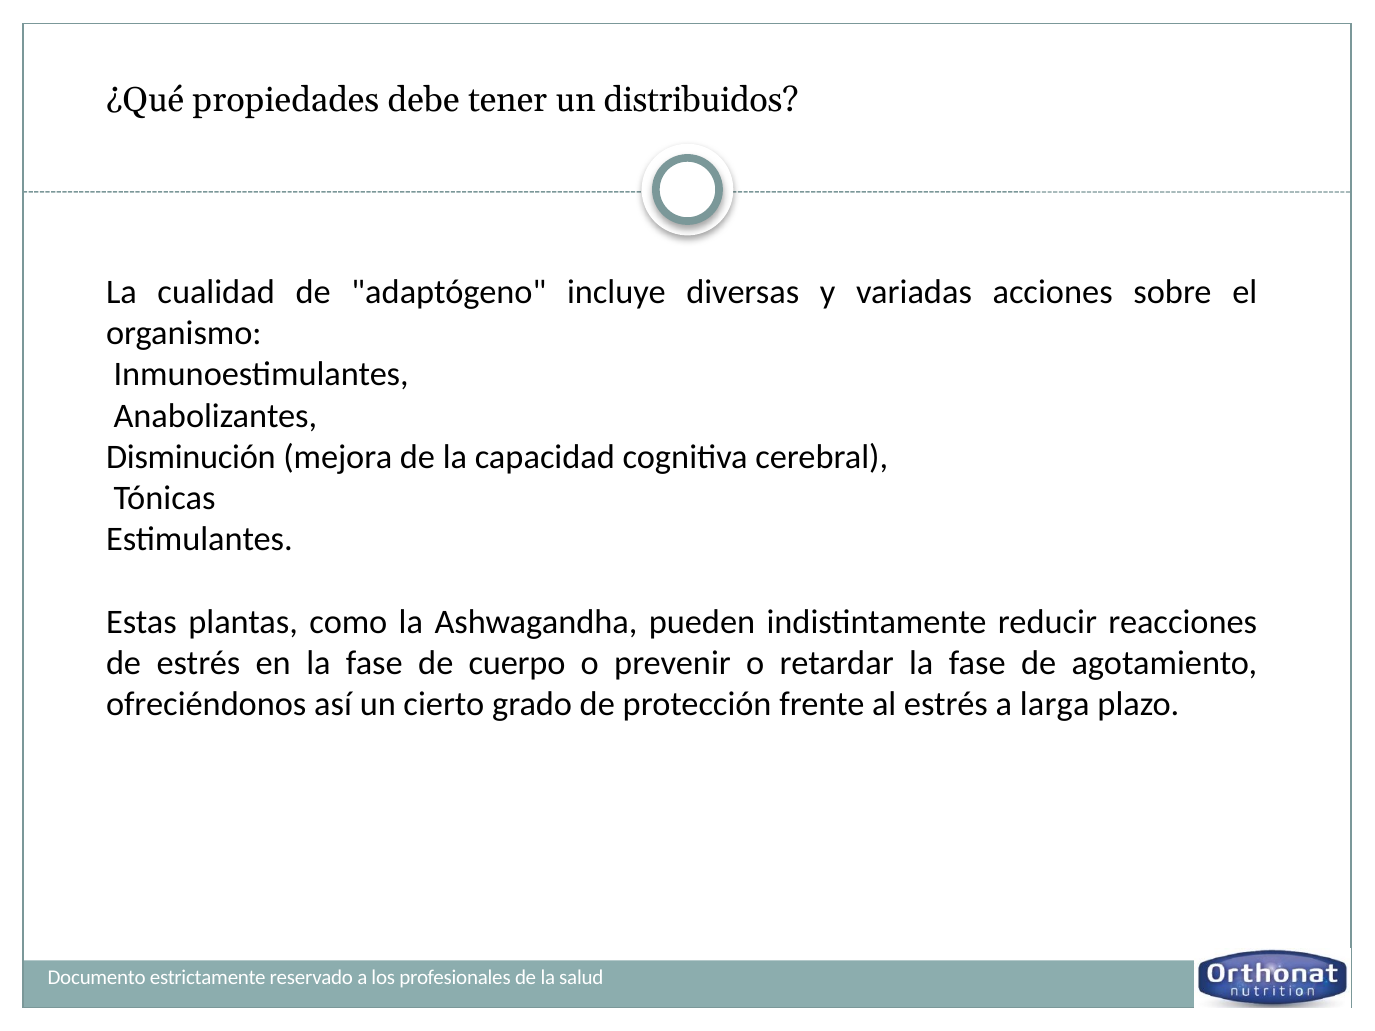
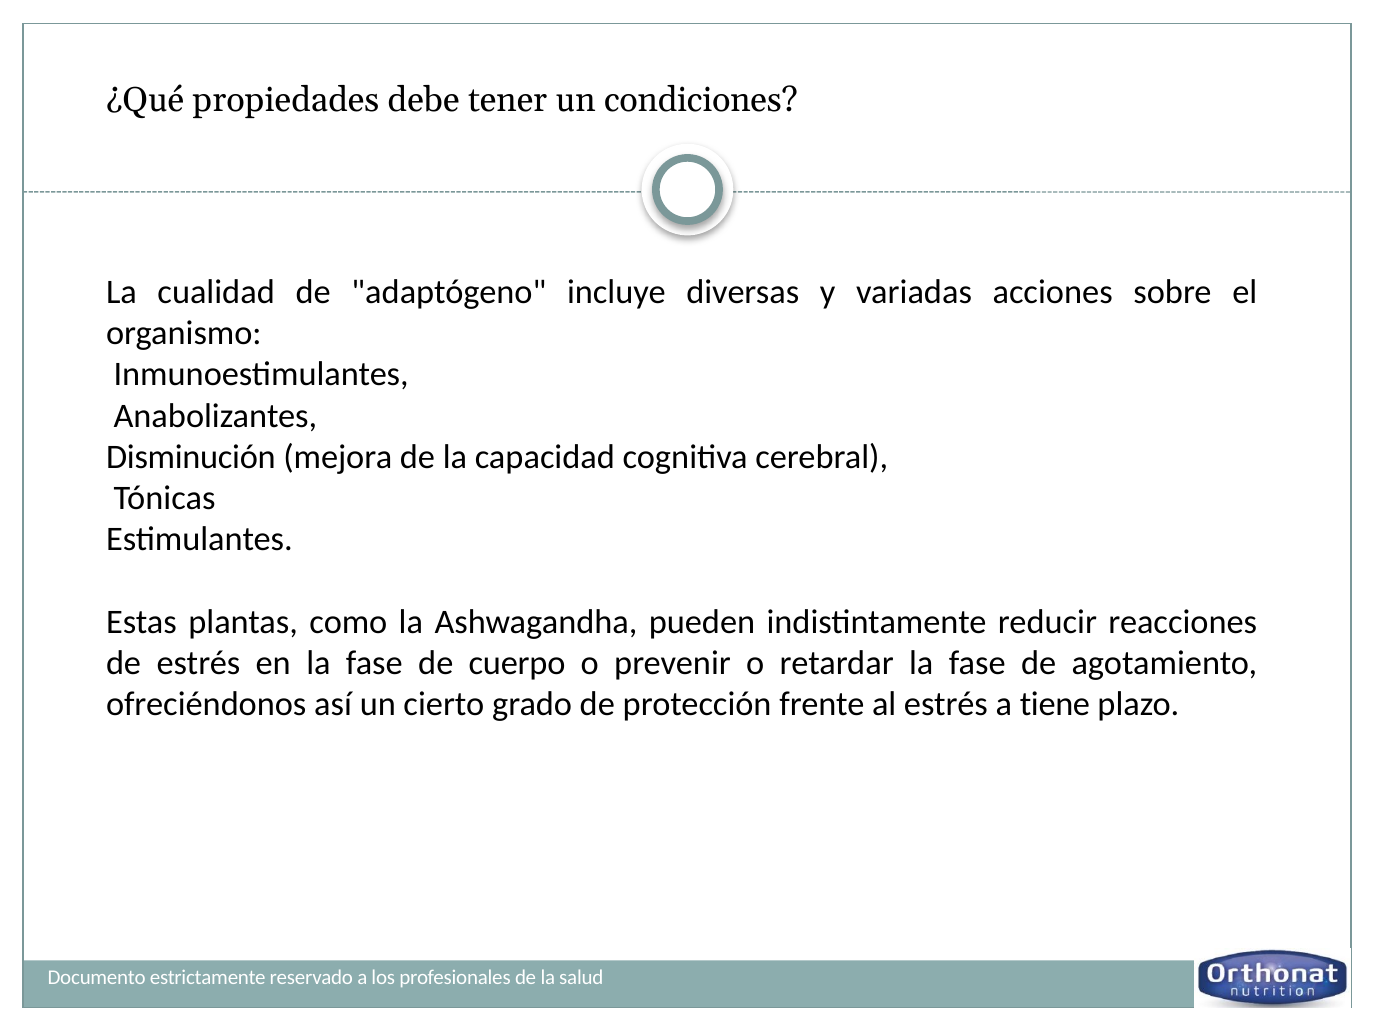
distribuidos: distribuidos -> condiciones (701, 100)
larga: larga -> tiene (1055, 705)
